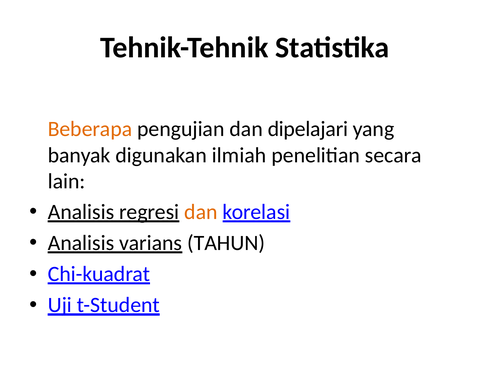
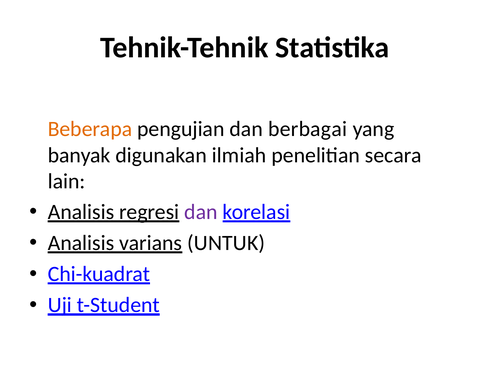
dipelajari: dipelajari -> berbagai (308, 129)
dan colour: orange -> purple (201, 212)
TAHUN: TAHUN -> UNTUK (226, 243)
